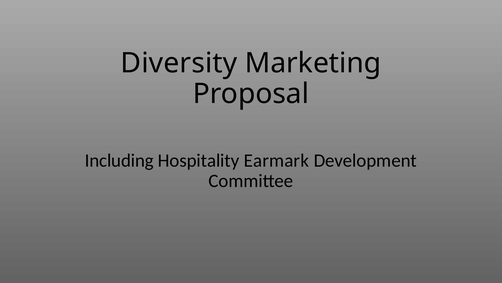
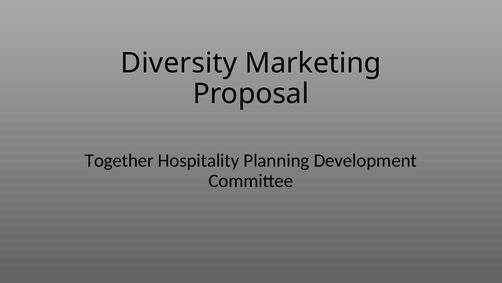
Including: Including -> Together (119, 160)
Earmark: Earmark -> Planning (277, 160)
